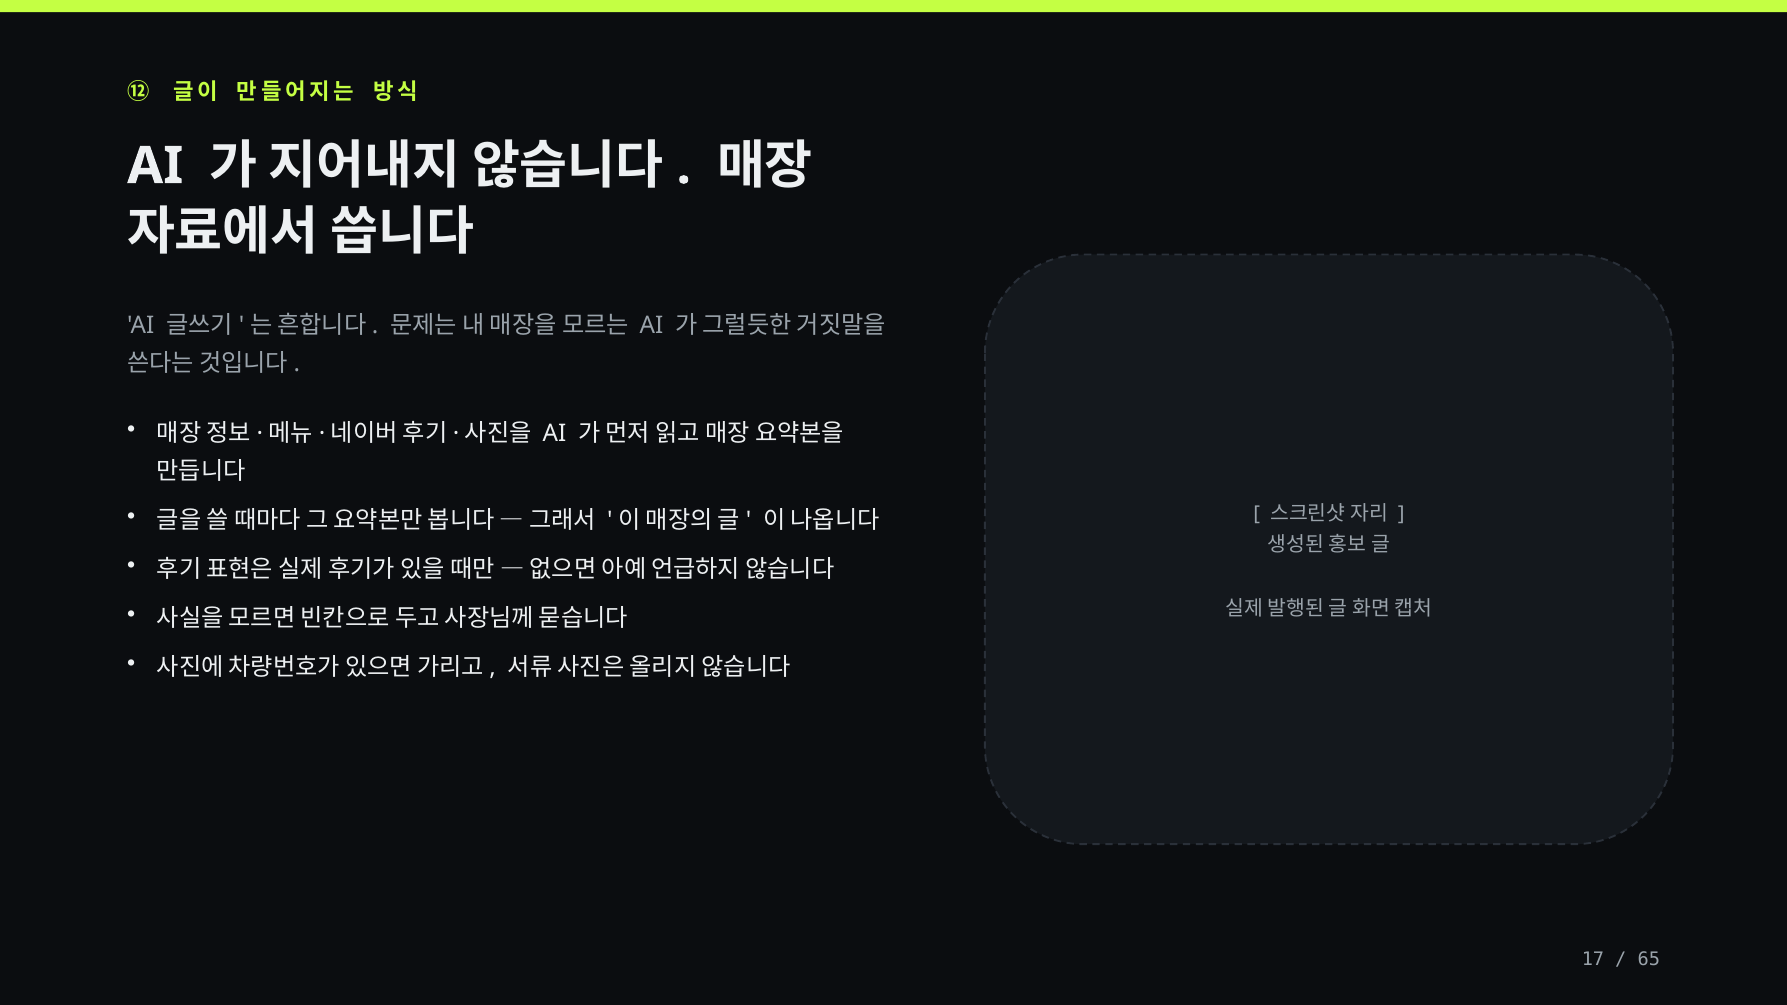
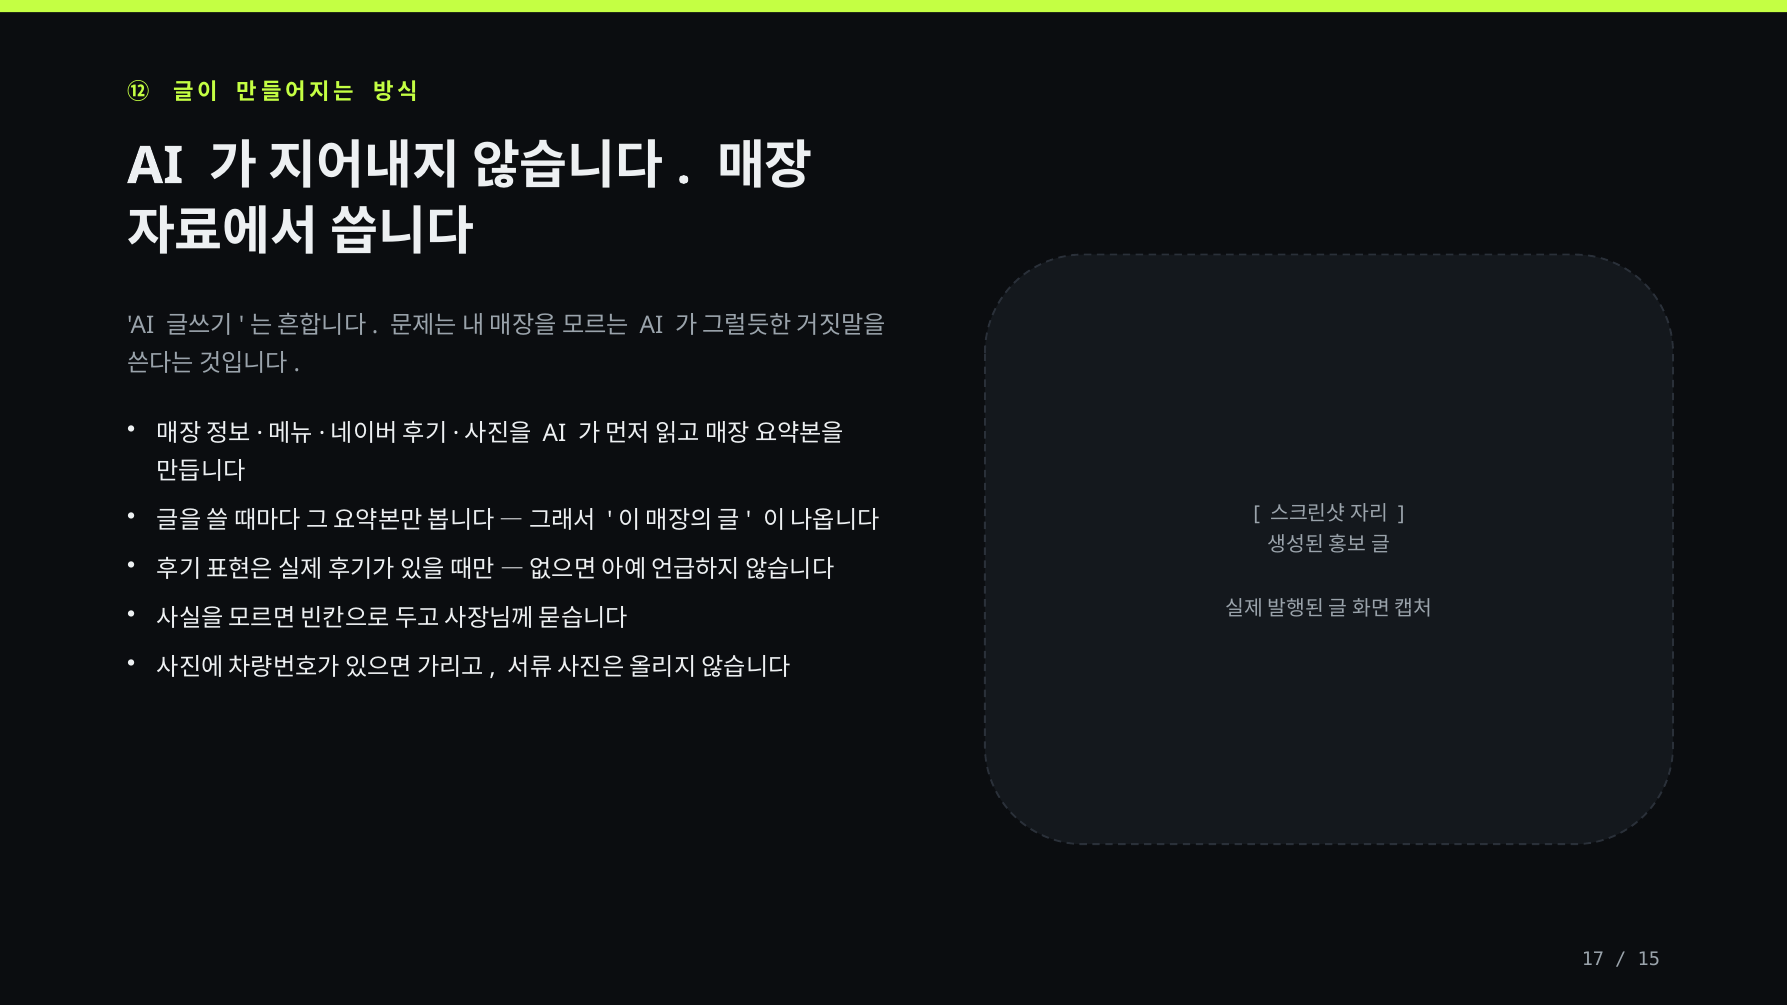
65: 65 -> 15 (1649, 960)
